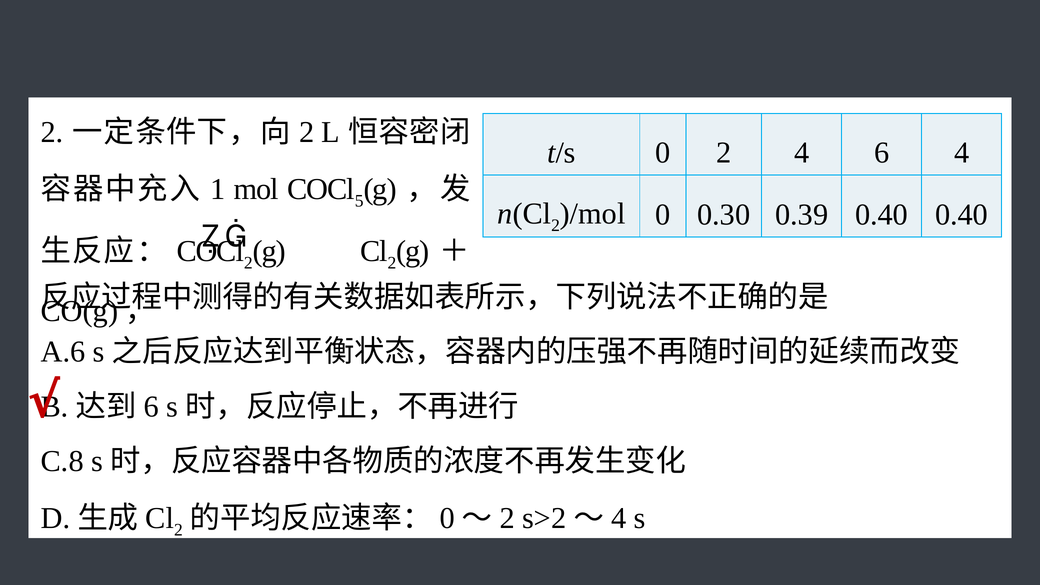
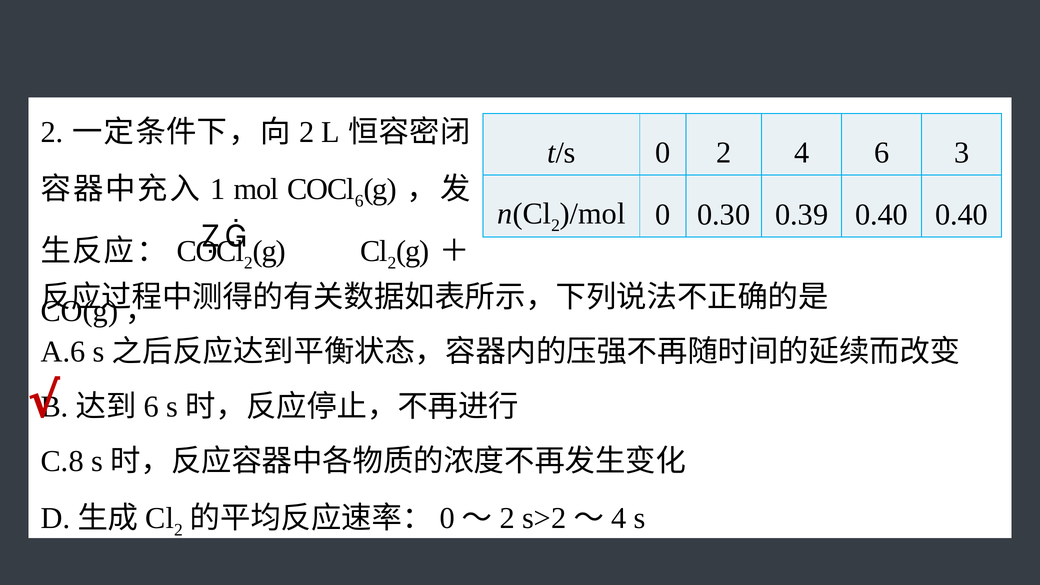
6 4: 4 -> 3 (962, 153)
5: 5 -> 6 (359, 201)
